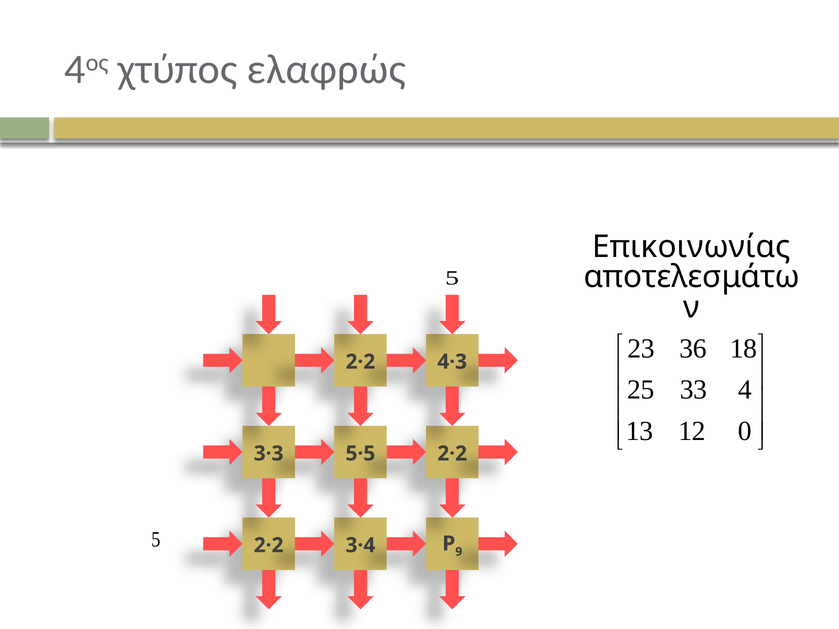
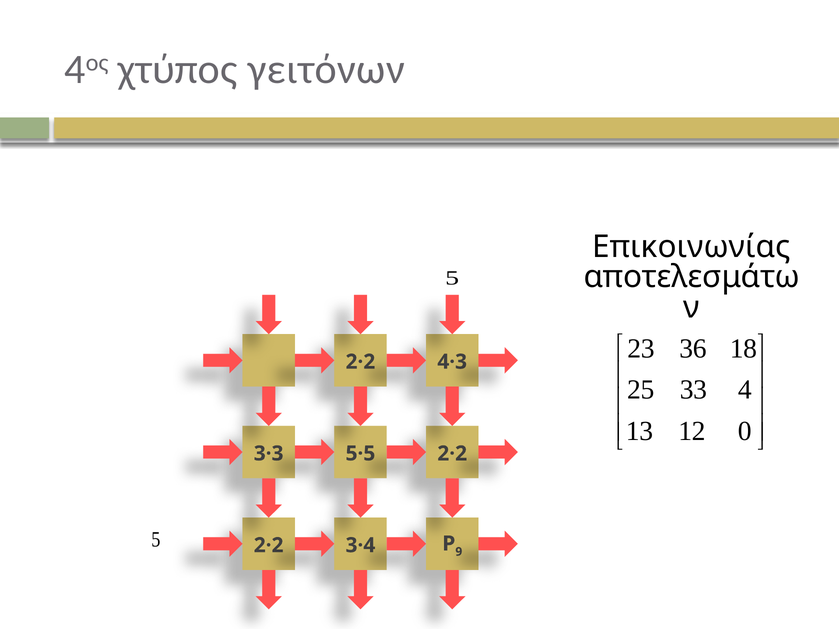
ελαφρώς: ελαφρώς -> γειτόνων (326, 69)
